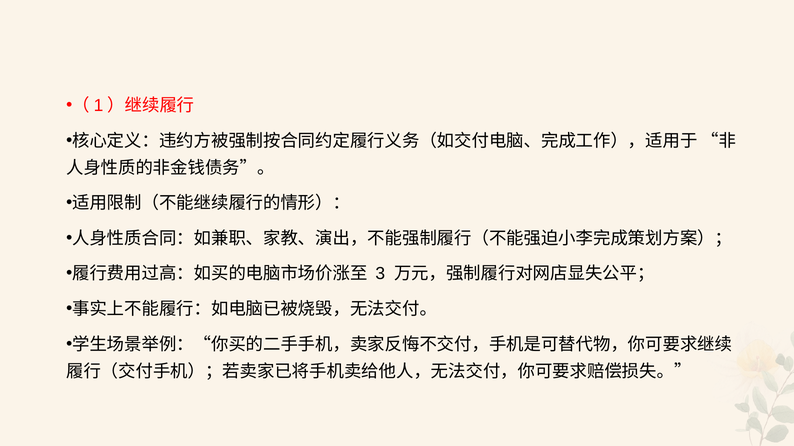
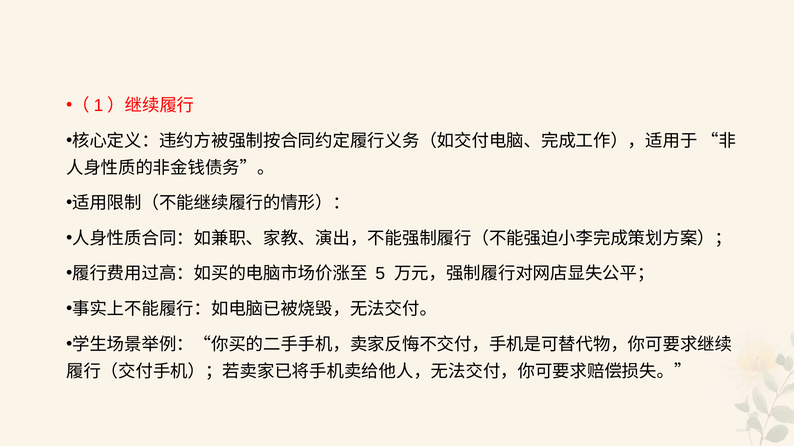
3: 3 -> 5 (380, 274)
